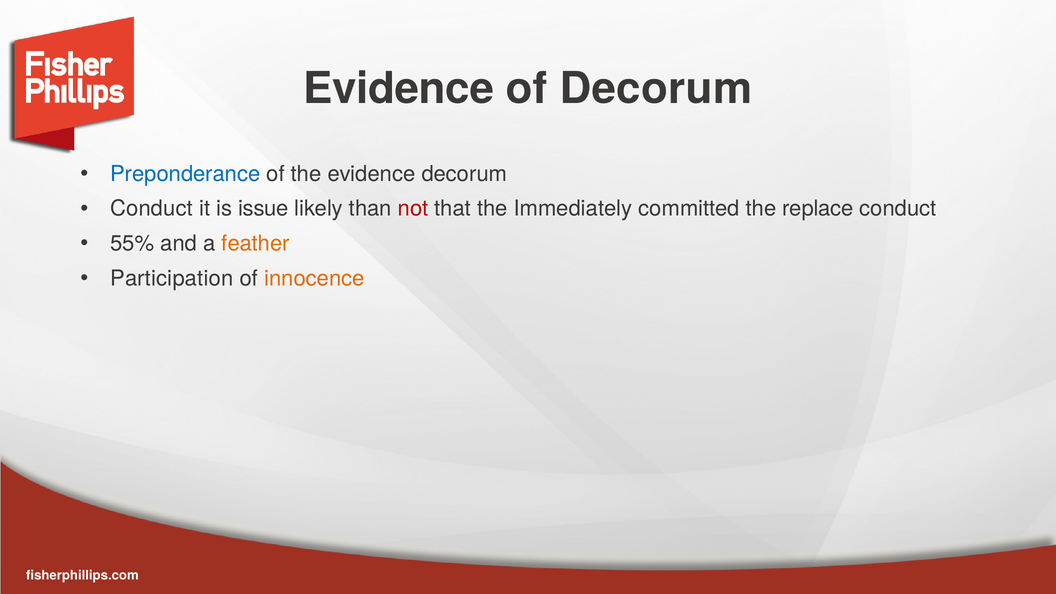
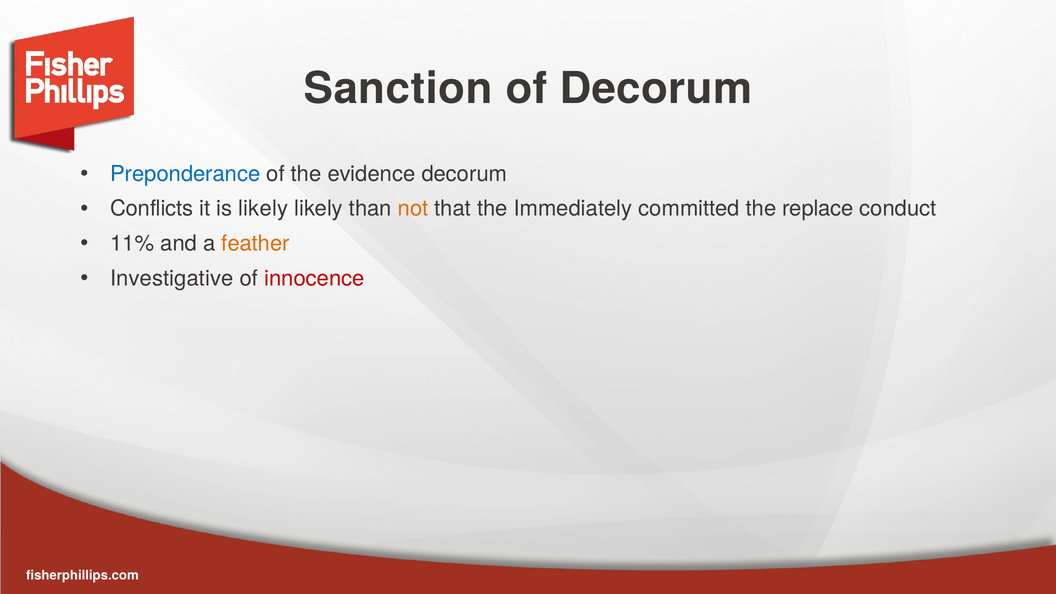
Evidence: Evidence -> Sanction (398, 89)
Conduct: Conduct -> Conflicts (152, 209)
is issue: issue -> likely (263, 209)
not colour: red -> orange (413, 209)
55%: 55% -> 11% (132, 243)
Participation: Participation -> Investigative (172, 278)
innocence colour: orange -> red (314, 278)
